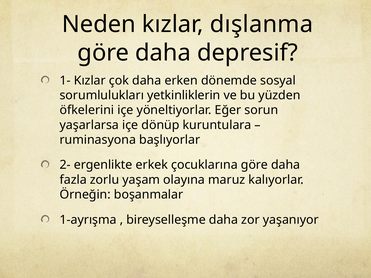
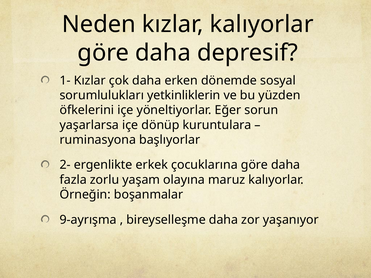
kızlar dışlanma: dışlanma -> kalıyorlar (262, 24)
1-ayrışma: 1-ayrışma -> 9-ayrışma (88, 220)
